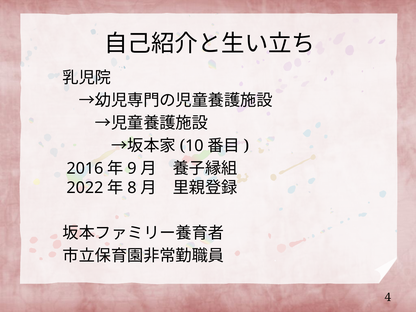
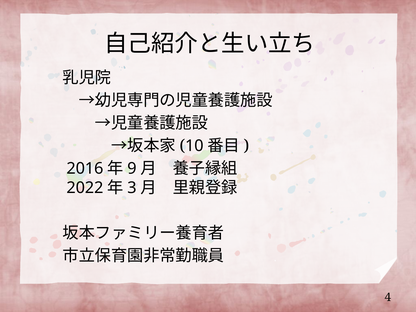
8: 8 -> 3 (132, 188)
